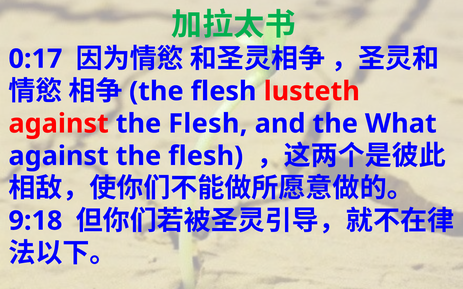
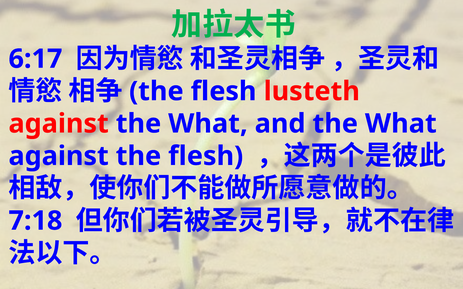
0:17: 0:17 -> 6:17 (35, 59)
Flesh: Flesh -> What (208, 124)
9:18: 9:18 -> 7:18 (35, 221)
